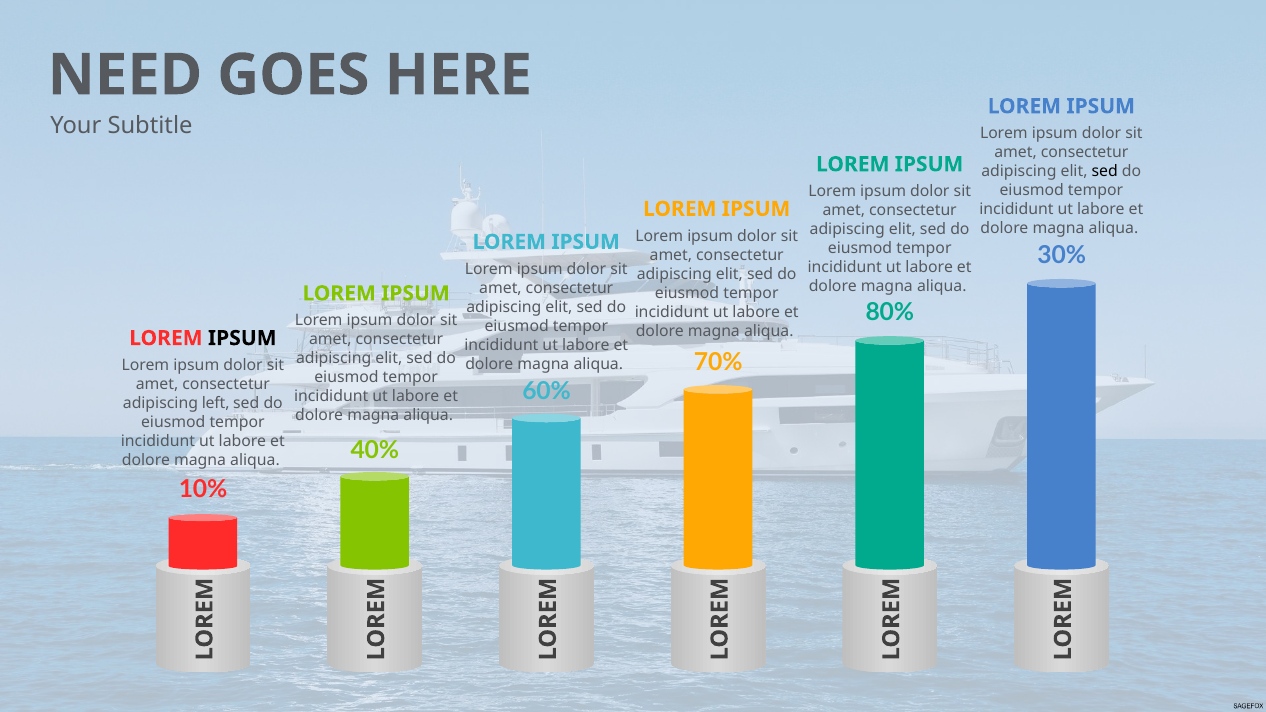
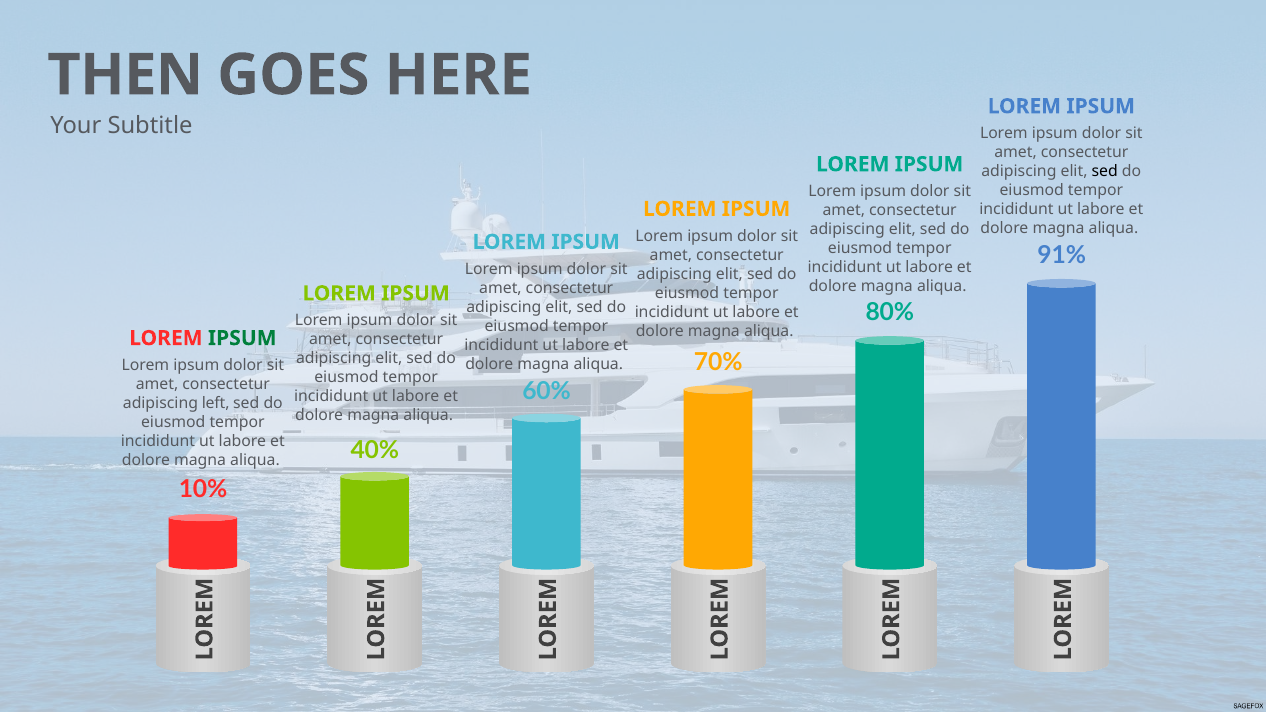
NEED: NEED -> THEN (125, 75)
30%: 30% -> 91% (1062, 255)
IPSUM colour: black -> green (242, 338)
